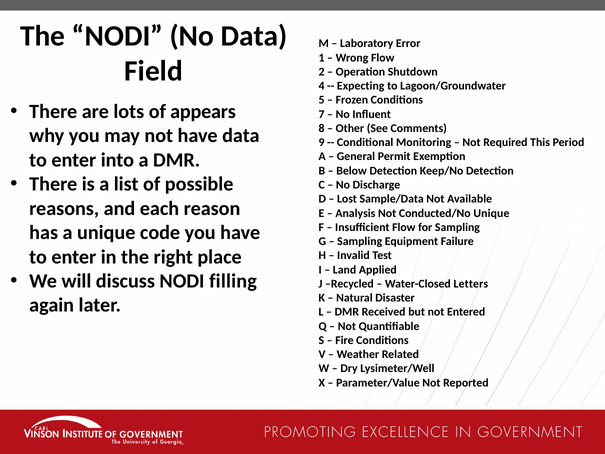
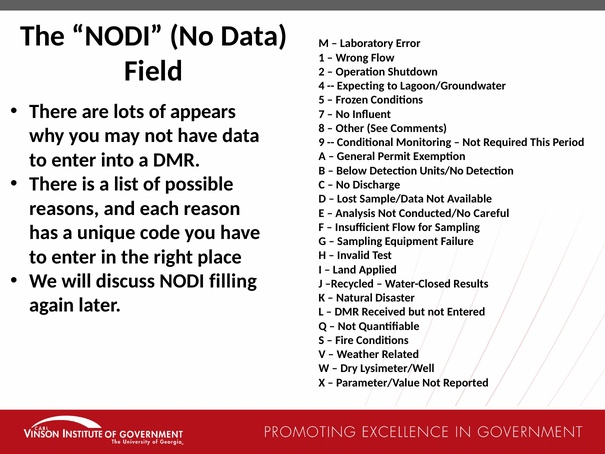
Keep/No: Keep/No -> Units/No (442, 171)
Conducted/No Unique: Unique -> Careful (491, 213)
Letters: Letters -> Results (471, 284)
